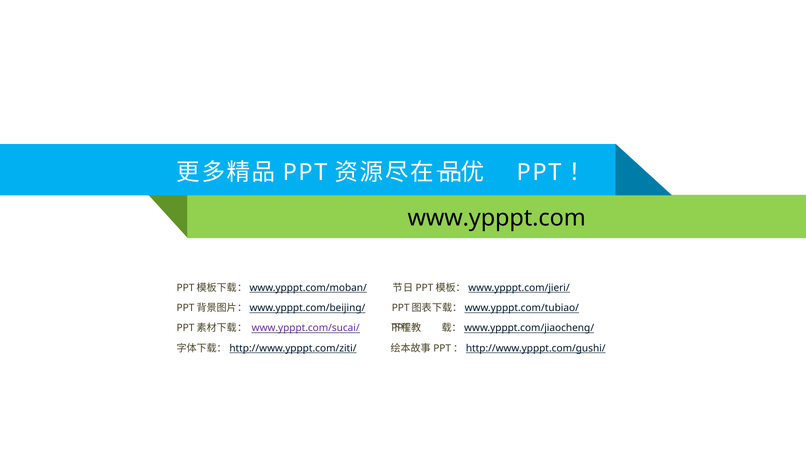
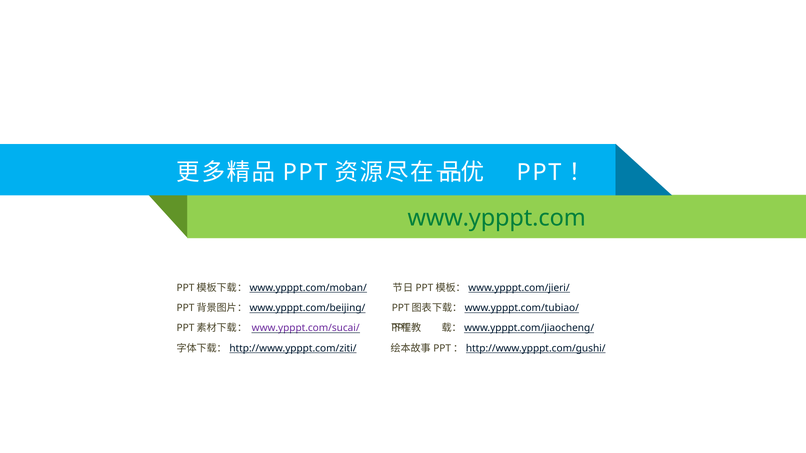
www.ypppt.com colour: black -> green (497, 218)
